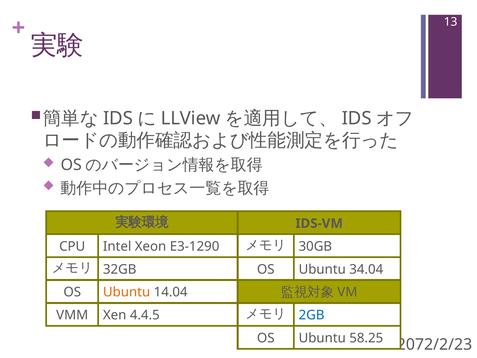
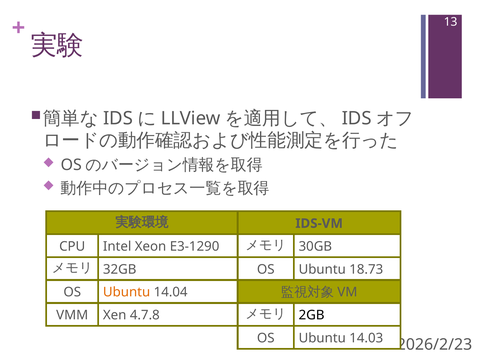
34.04: 34.04 -> 18.73 (366, 269)
4.4.5: 4.4.5 -> 4.7.8 (145, 315)
2GB colour: blue -> black (312, 315)
58.25: 58.25 -> 14.03 (366, 338)
2072/2/23: 2072/2/23 -> 2026/2/23 (435, 344)
